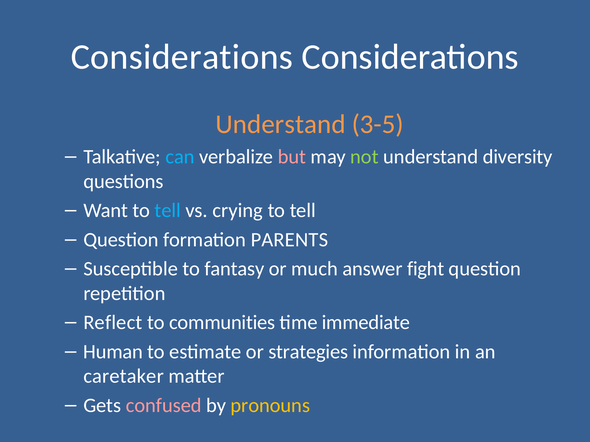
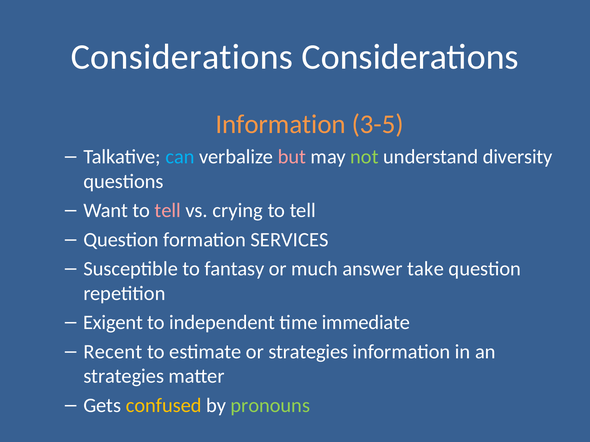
Understand: Understand -> Information (281, 124)
tell colour: light blue -> pink (168, 211)
PARENTS: PARENTS -> SERVICES (289, 240)
fight: fight -> take (426, 269)
Reflect: Reflect -> Exigent (113, 323)
communities: communities -> independent (222, 323)
Human: Human -> Recent (113, 352)
caretaker: caretaker -> strategies (124, 377)
confused colour: pink -> yellow (164, 406)
pronouns colour: yellow -> light green (270, 406)
